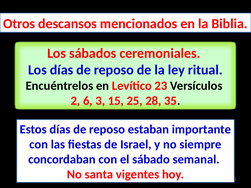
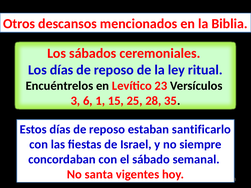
2: 2 -> 3 (75, 101)
3: 3 -> 1 (100, 101)
importante: importante -> santificarlo (201, 129)
